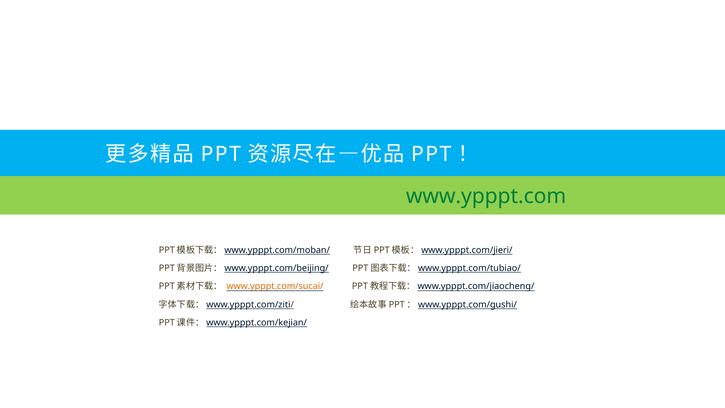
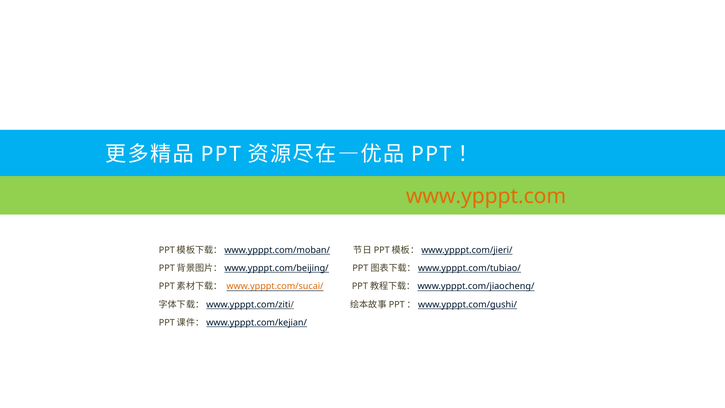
www.ypppt.com colour: green -> orange (486, 196)
